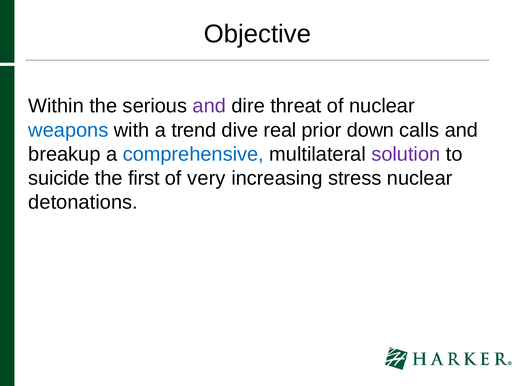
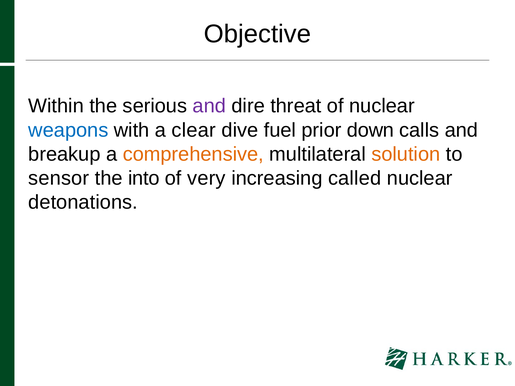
trend: trend -> clear (194, 130)
real: real -> fuel (280, 130)
comprehensive colour: blue -> orange (193, 154)
solution colour: purple -> orange (406, 154)
suicide: suicide -> sensor (59, 178)
first: first -> into (144, 178)
stress: stress -> called (355, 178)
